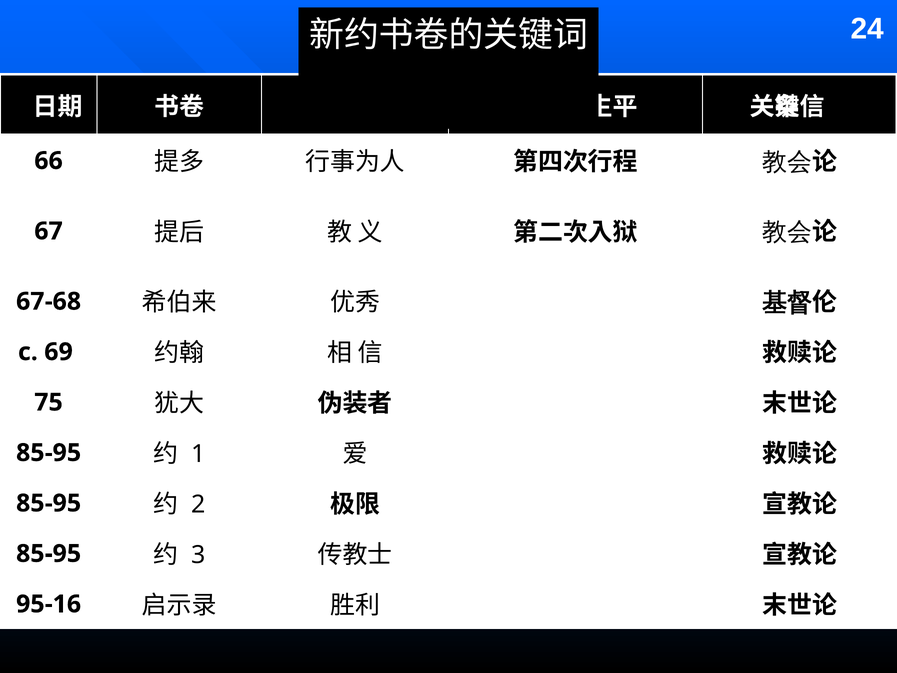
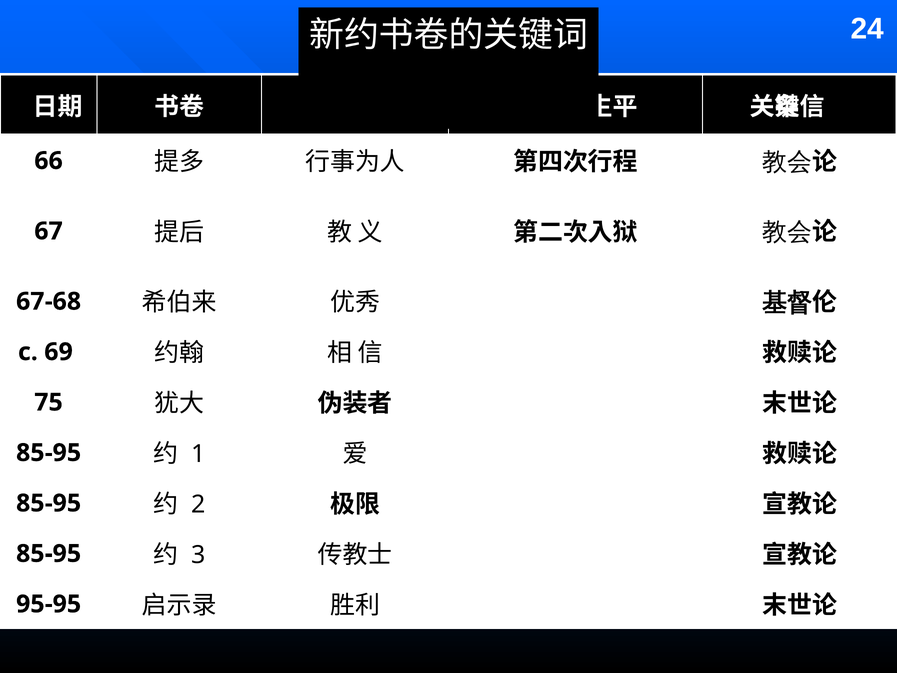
95-16: 95-16 -> 95-95 (49, 604)
